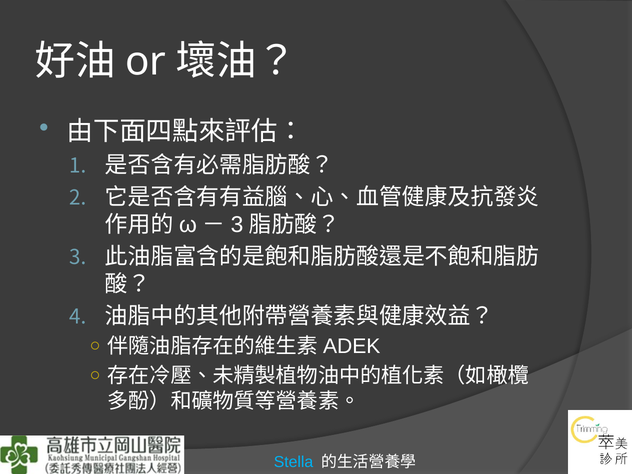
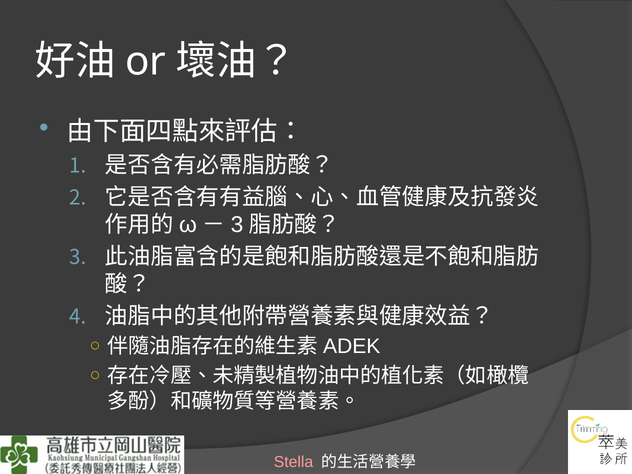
Stella colour: light blue -> pink (294, 462)
